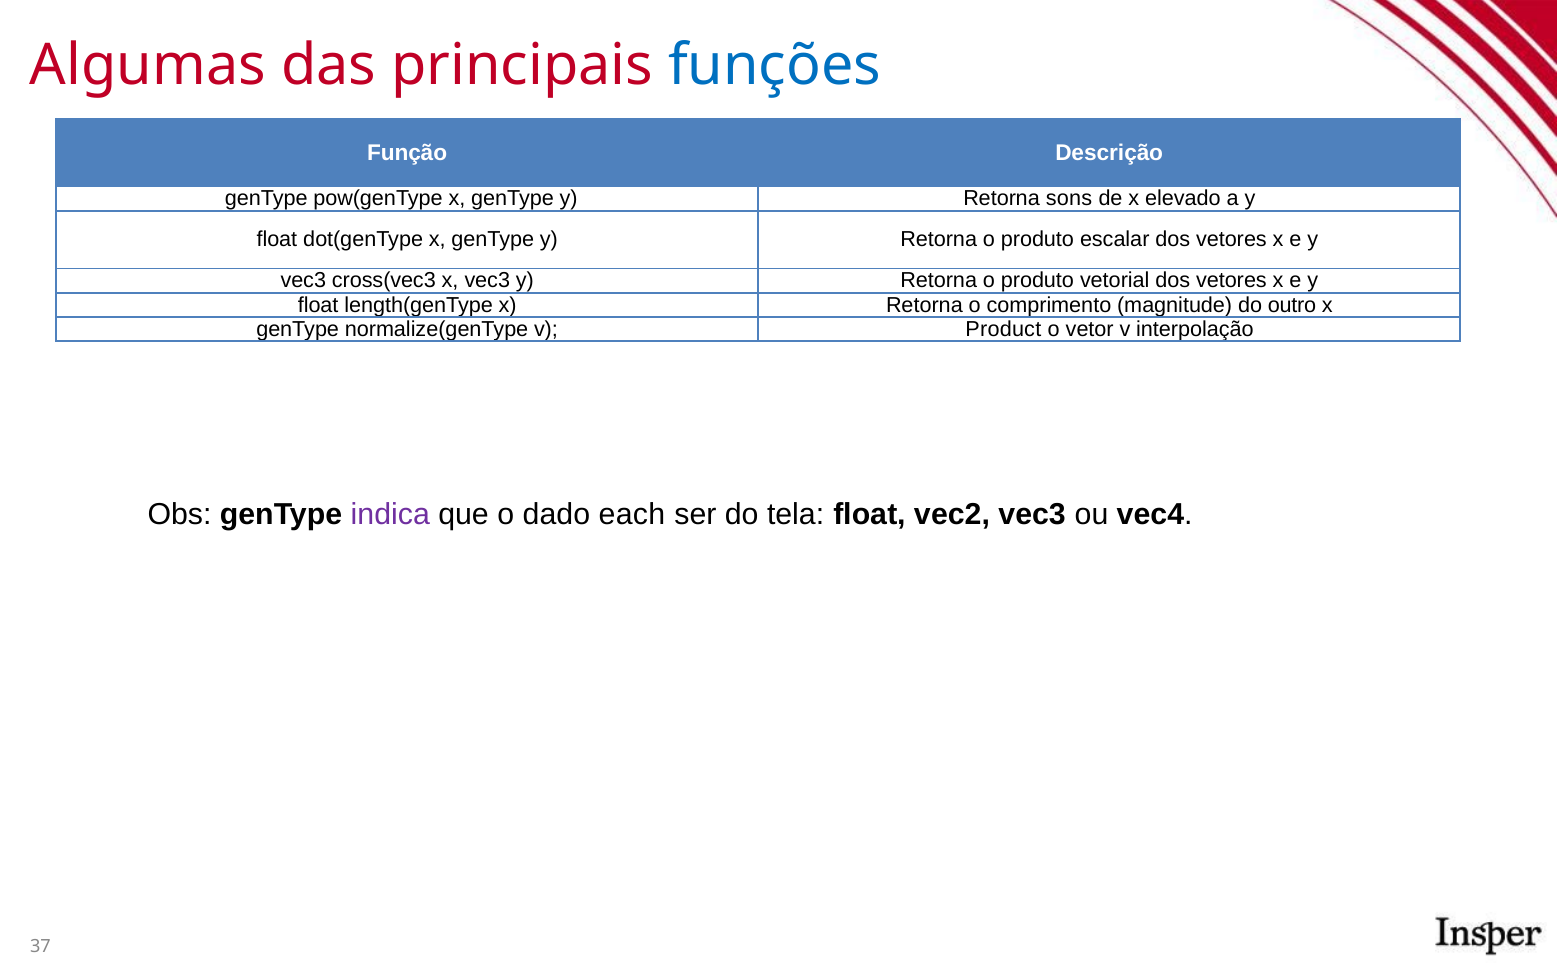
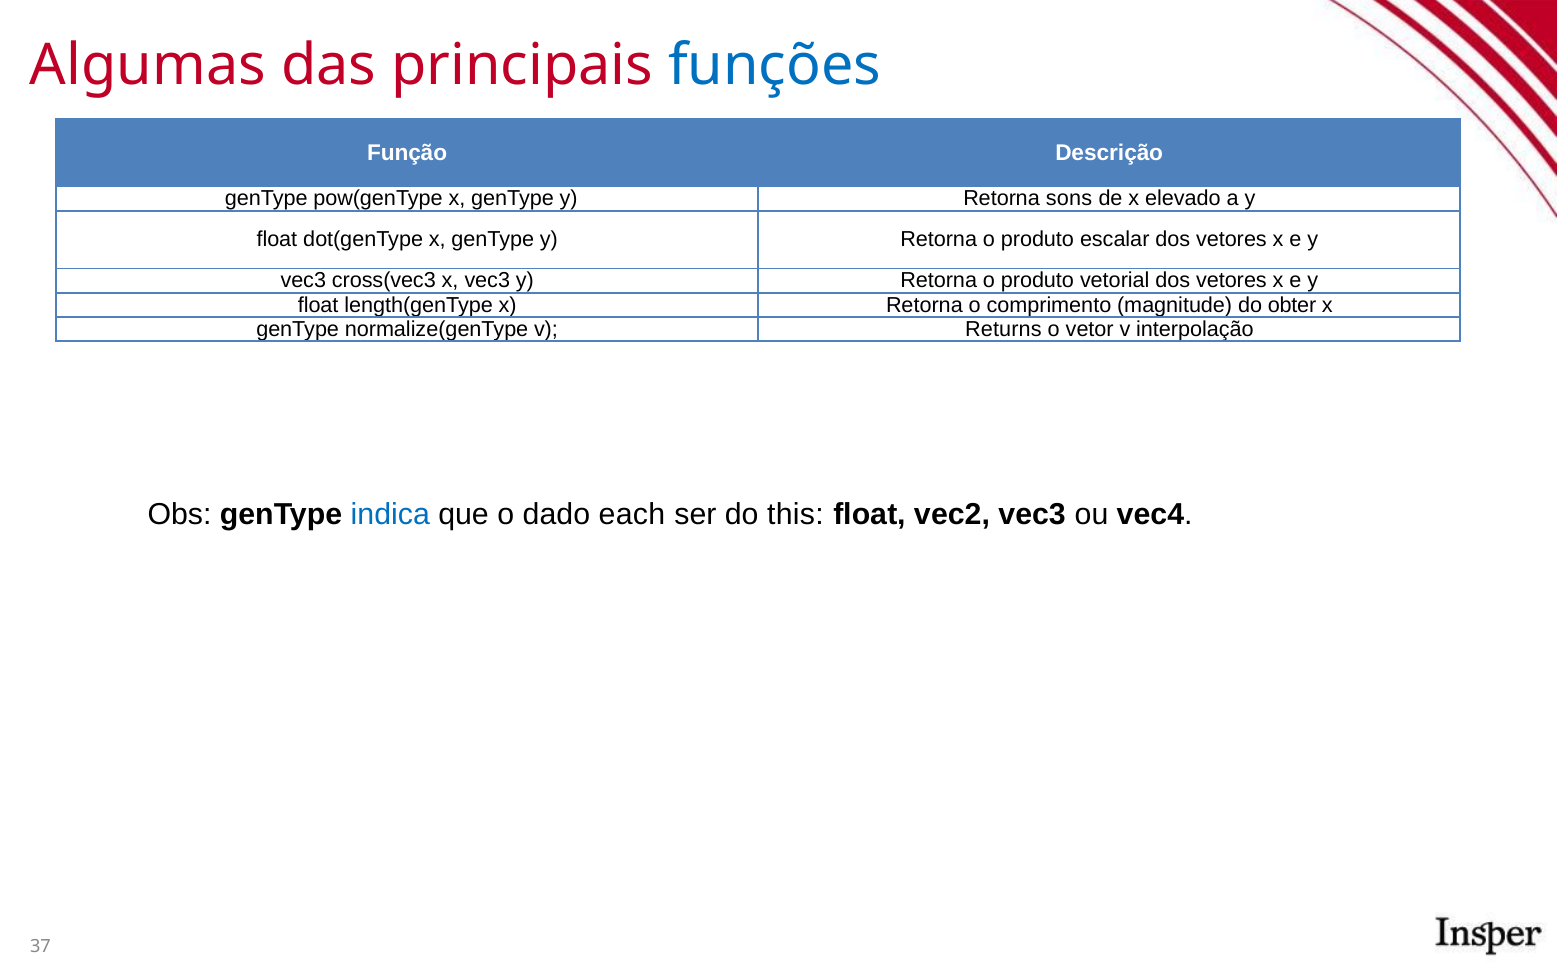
outro: outro -> obter (1292, 305)
Product: Product -> Returns (1003, 329)
indica colour: purple -> blue (390, 515)
tela: tela -> this (795, 515)
